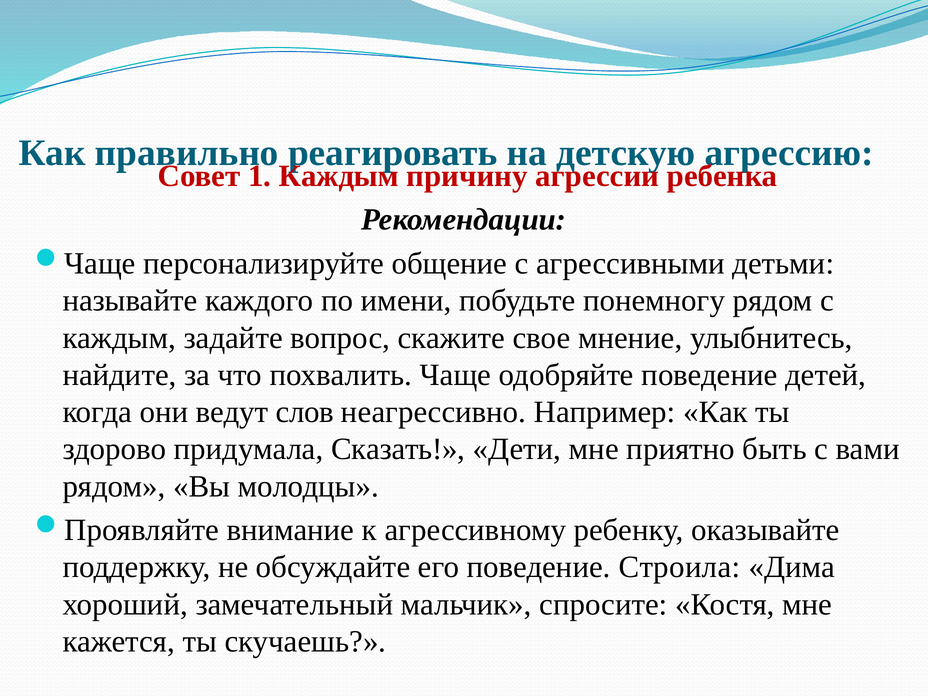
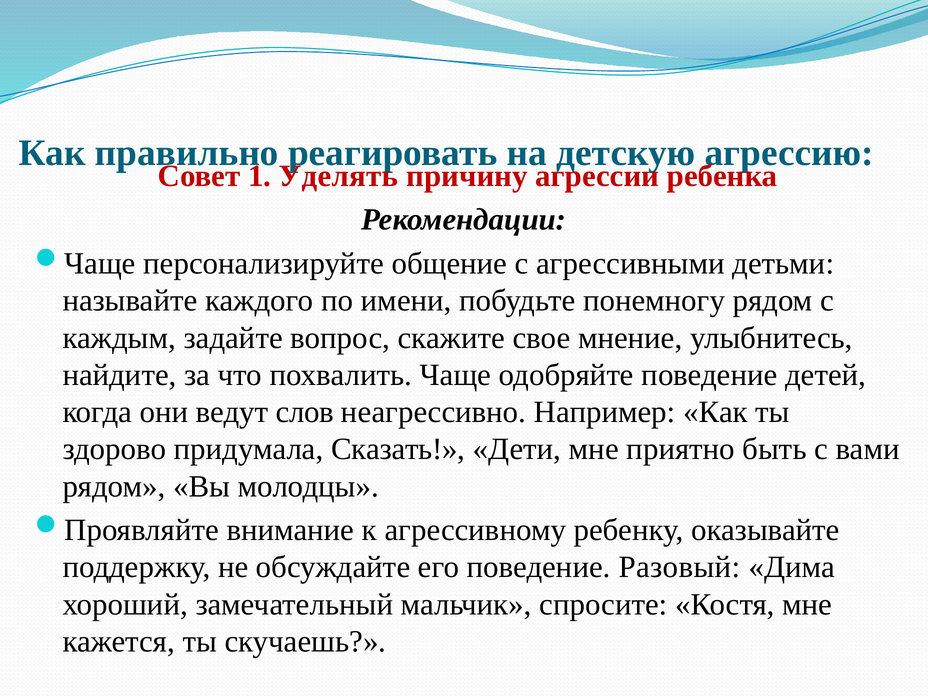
Каждым: Каждым -> Уделять (339, 176)
Строила: Строила -> Разовый (679, 567)
